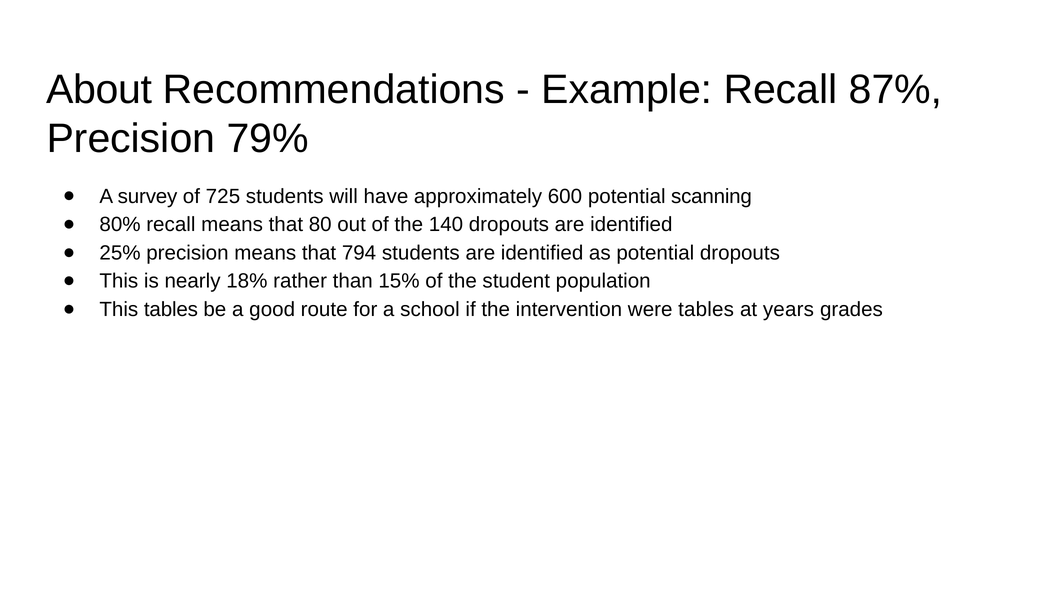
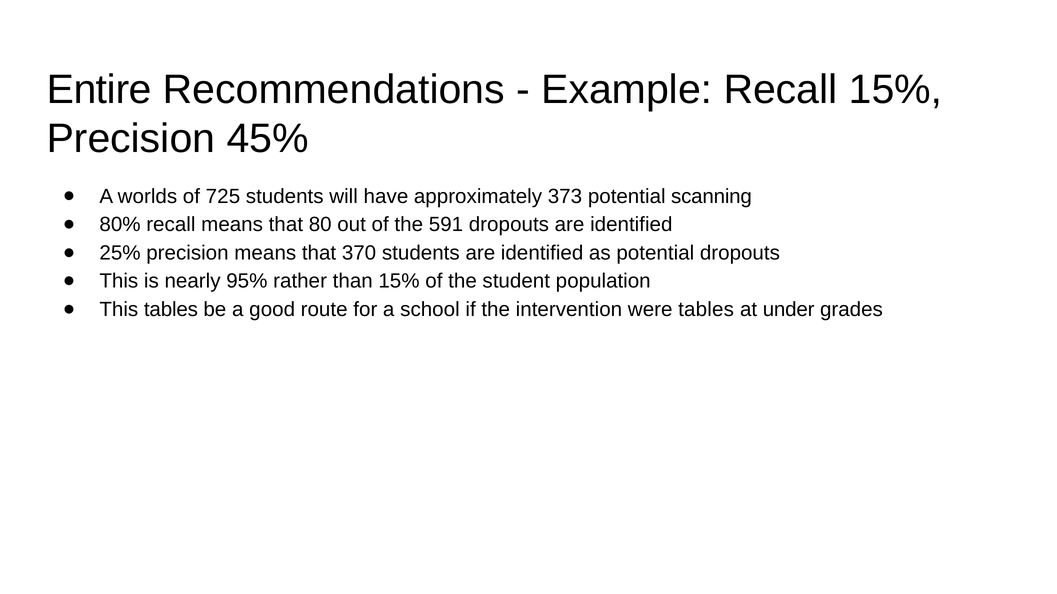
About: About -> Entire (99, 90)
Recall 87%: 87% -> 15% (896, 90)
79%: 79% -> 45% (268, 139)
survey: survey -> worlds (147, 196)
600: 600 -> 373 (565, 196)
140: 140 -> 591 (446, 225)
794: 794 -> 370 (359, 253)
18%: 18% -> 95% (247, 281)
years: years -> under (789, 310)
